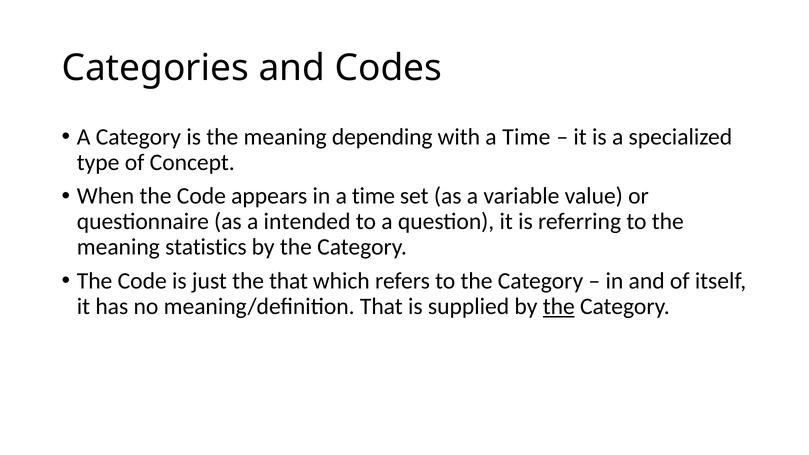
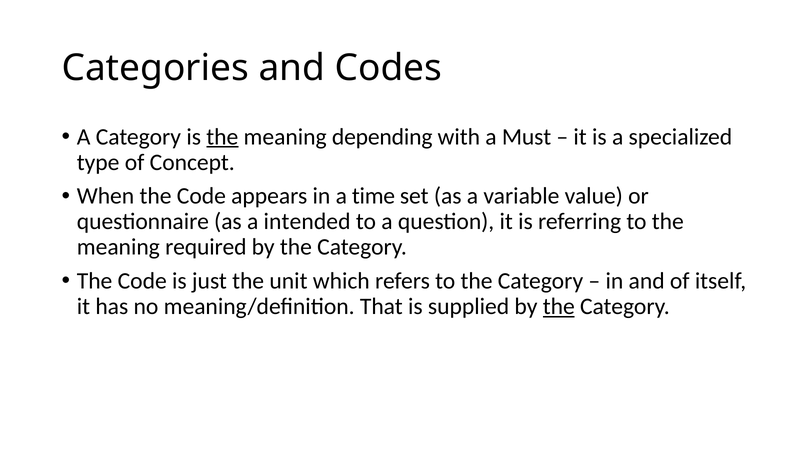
the underline: none -> present (222, 137)
with a Time: Time -> Must (527, 137)
statistics: statistics -> required (206, 247)
the that: that -> unit (288, 281)
